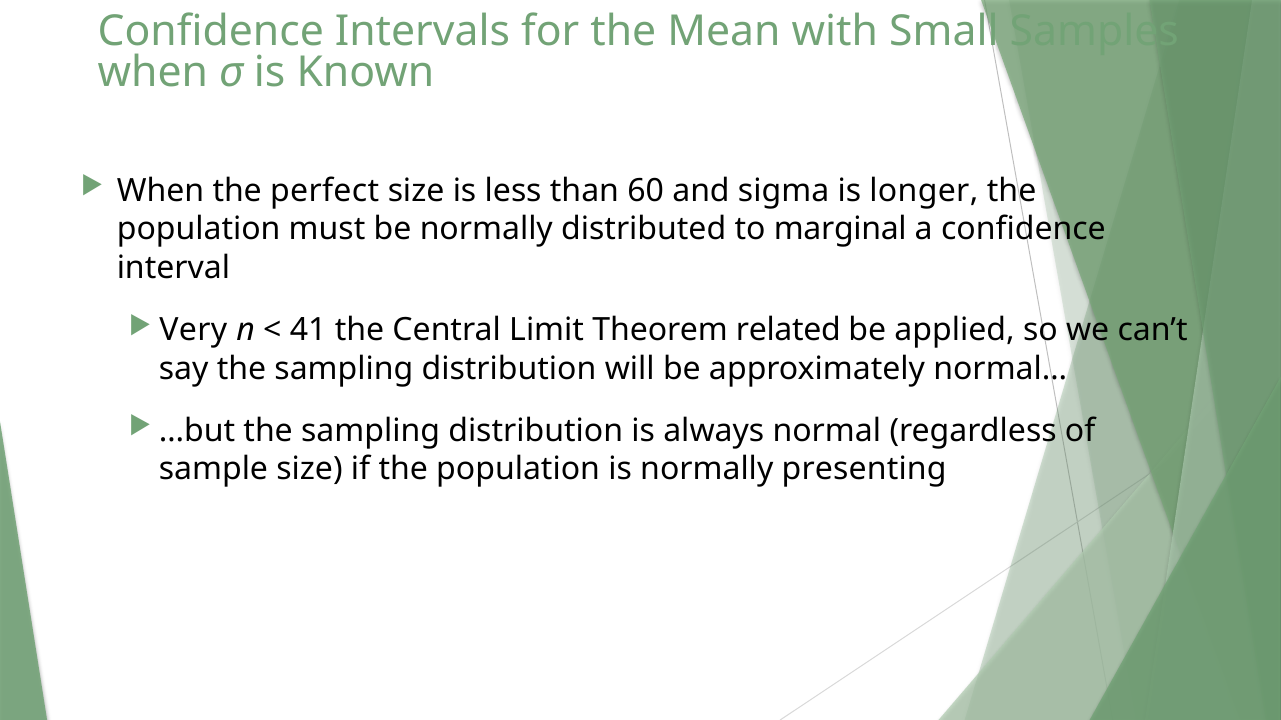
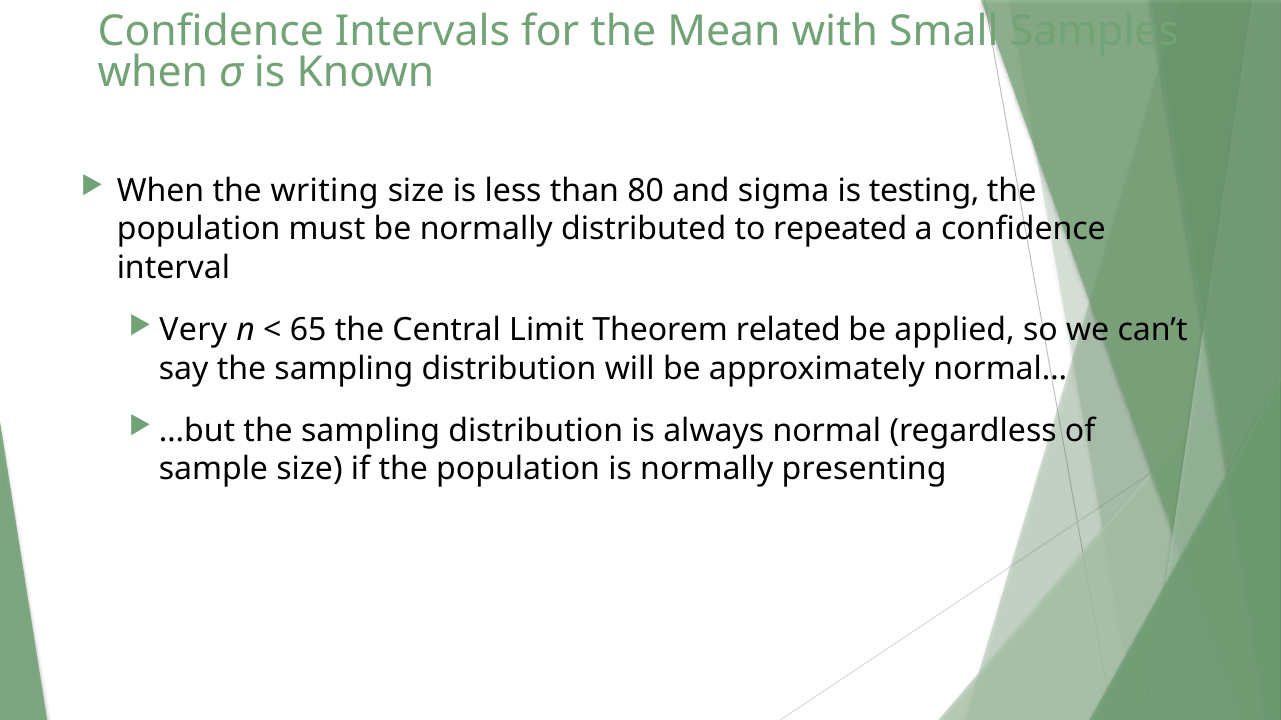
perfect: perfect -> writing (325, 191)
60: 60 -> 80 (646, 191)
longer: longer -> testing (924, 191)
marginal: marginal -> repeated (840, 230)
41: 41 -> 65 (308, 330)
